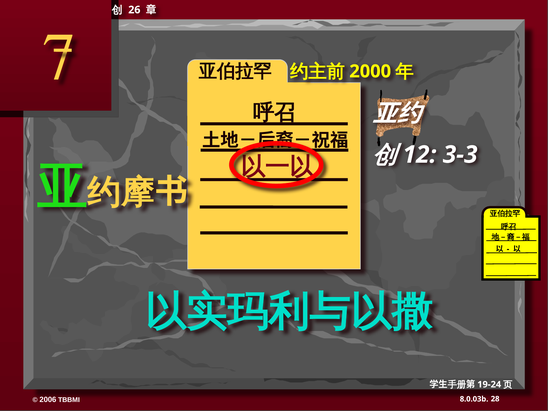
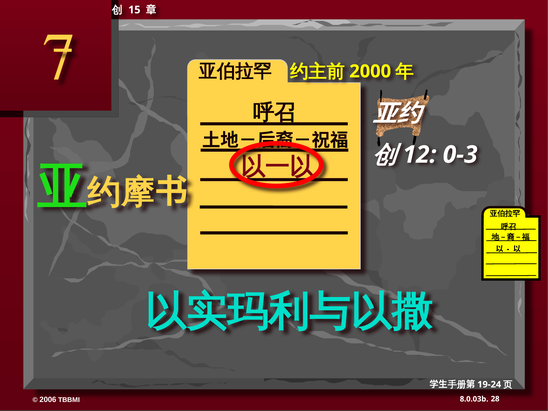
26: 26 -> 15 (134, 10)
3-3: 3-3 -> 0-3 (460, 155)
